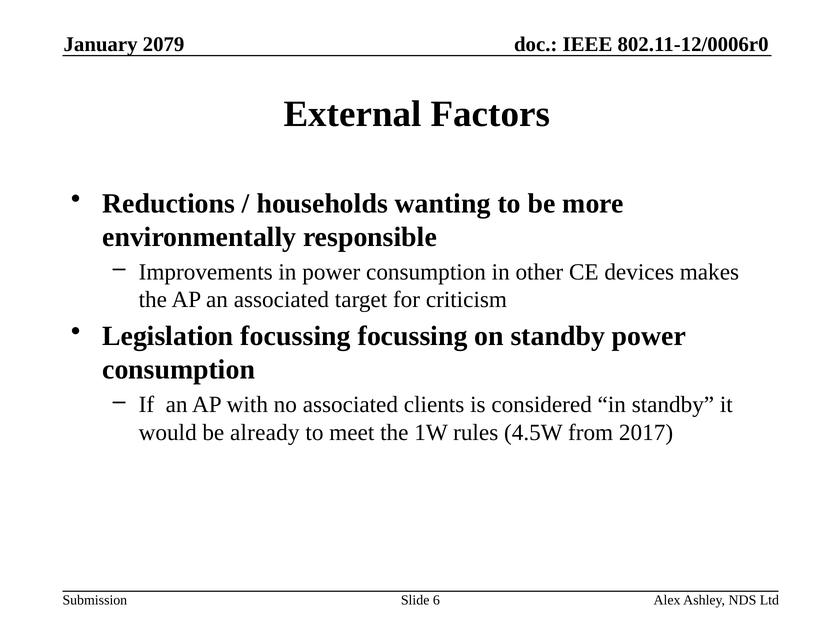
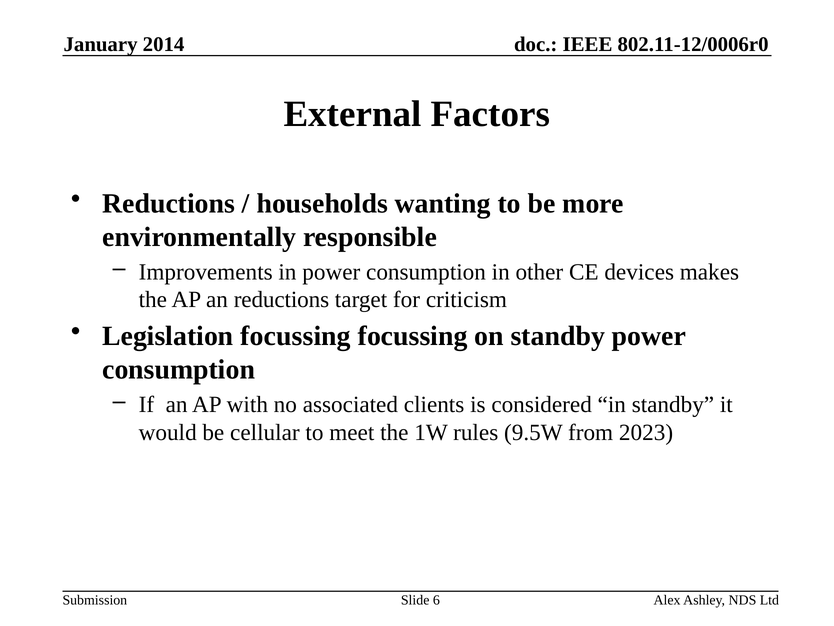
2079: 2079 -> 2014 (164, 45)
an associated: associated -> reductions (281, 300)
already: already -> cellular (265, 432)
4.5W: 4.5W -> 9.5W (533, 432)
2017: 2017 -> 2023 (646, 432)
